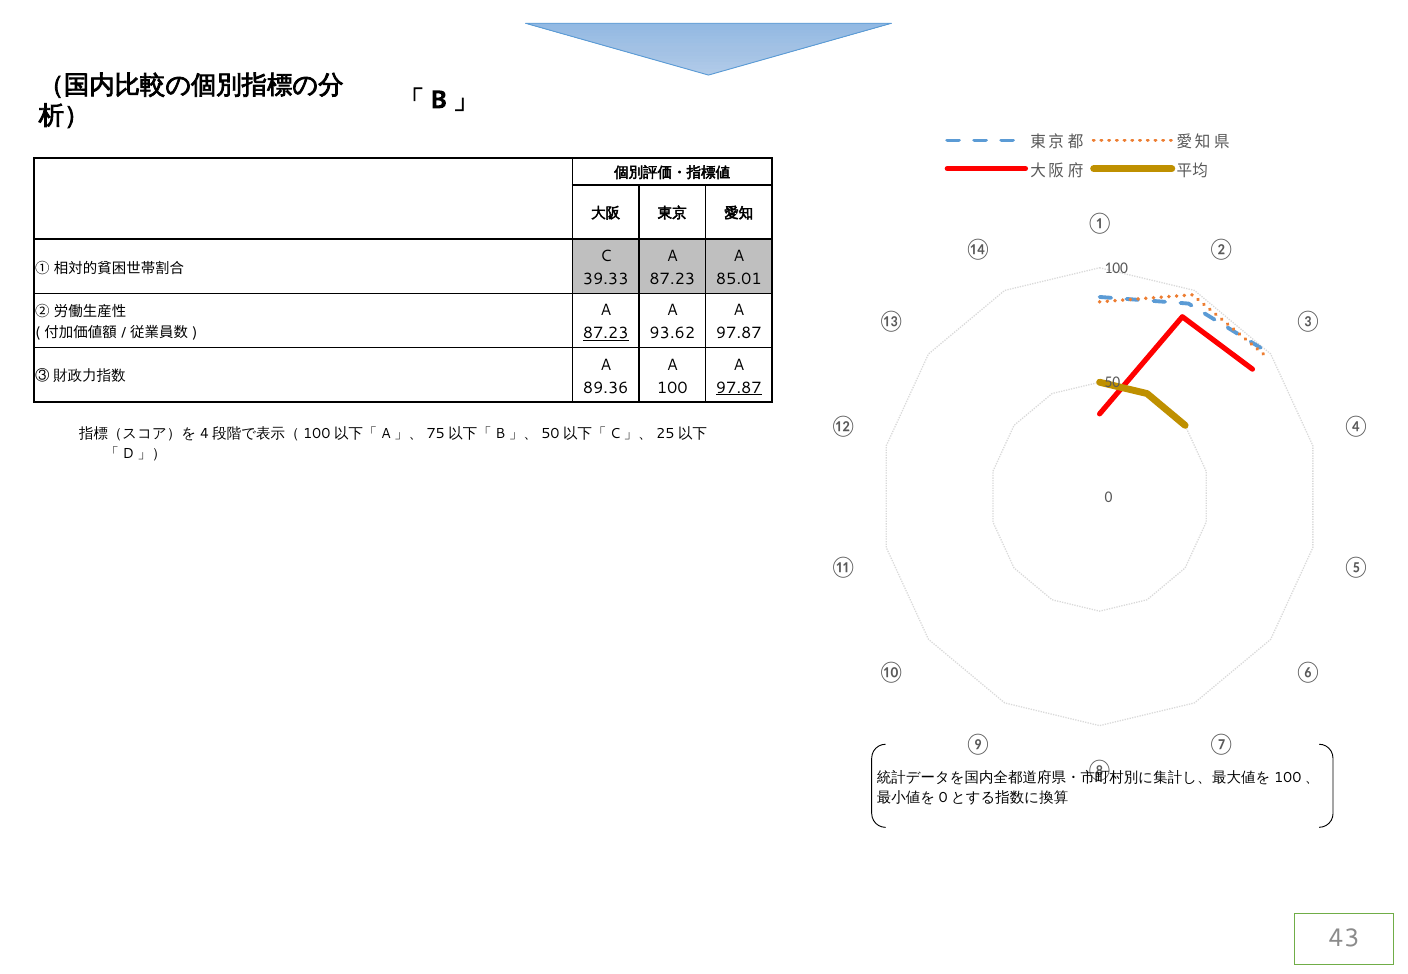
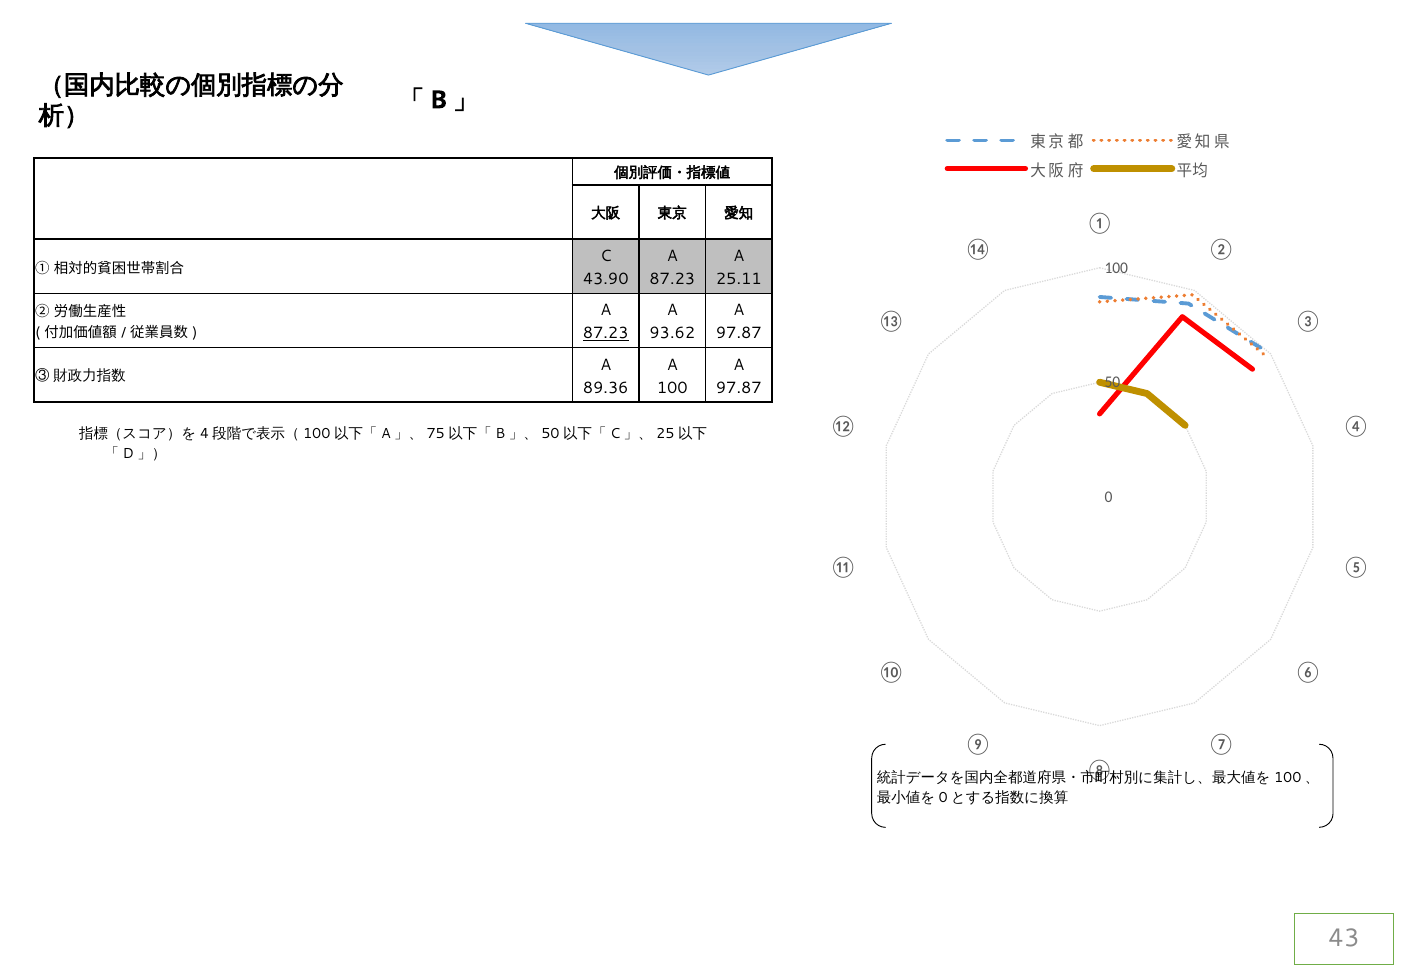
39.33: 39.33 -> 43.90 (606, 280)
85.01: 85.01 -> 25.11 (739, 280)
97.87 underline: present -> none (739, 388)
